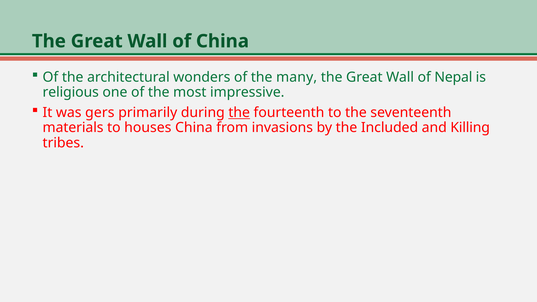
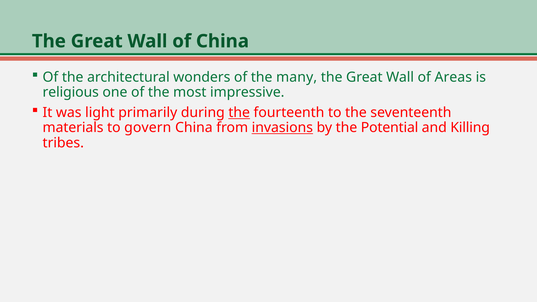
Nepal: Nepal -> Areas (453, 77)
gers: gers -> light (100, 113)
houses: houses -> govern (148, 128)
invasions underline: none -> present (282, 128)
Included: Included -> Potential (390, 128)
